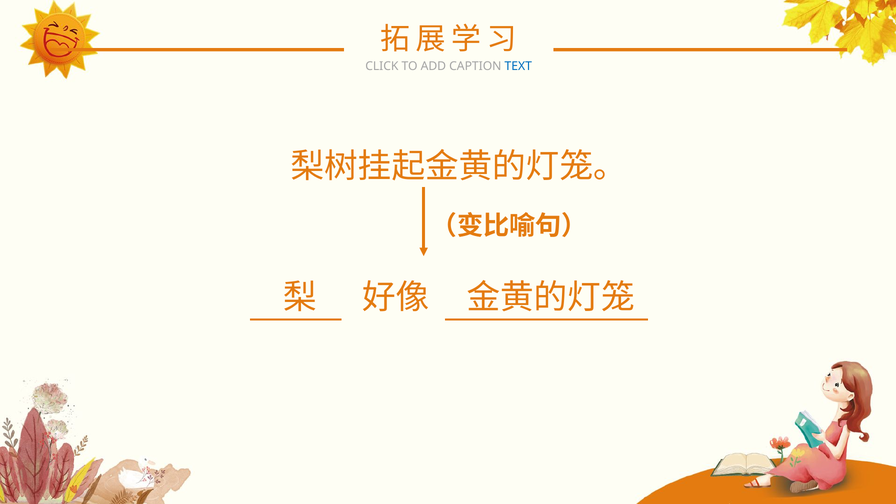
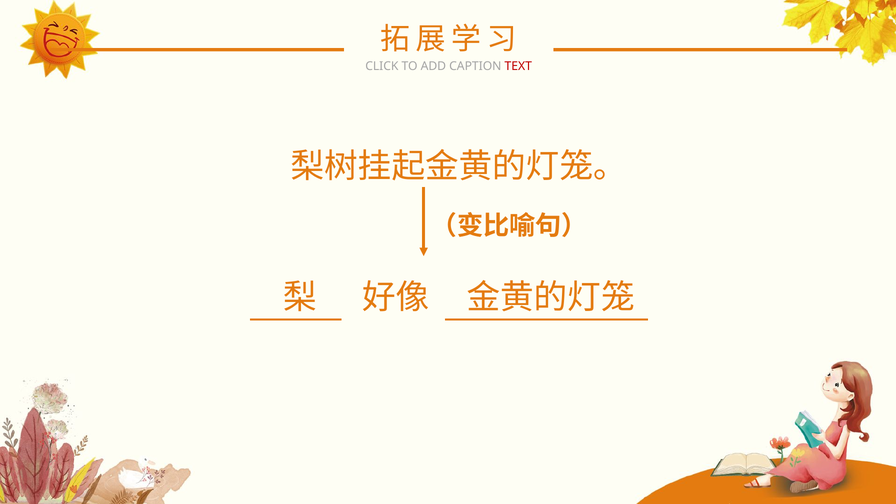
TEXT colour: blue -> red (518, 66)
